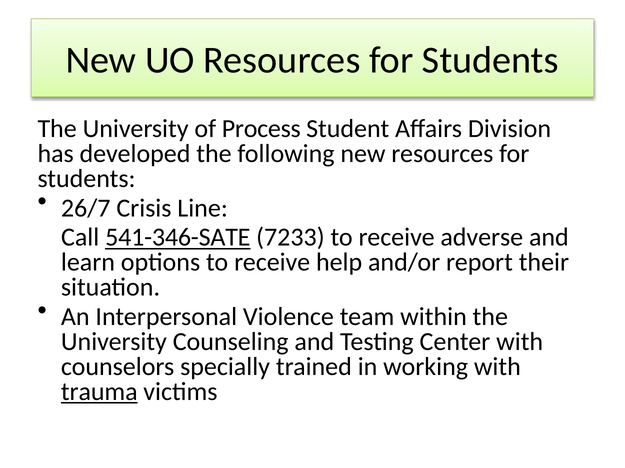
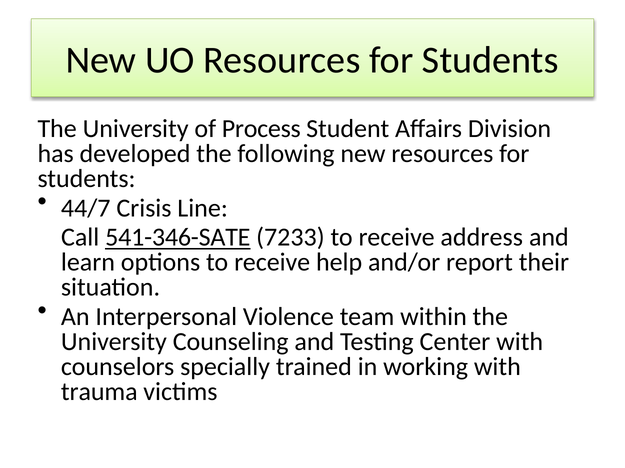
26/7: 26/7 -> 44/7 (86, 208)
adverse: adverse -> address (482, 238)
trauma underline: present -> none (99, 392)
